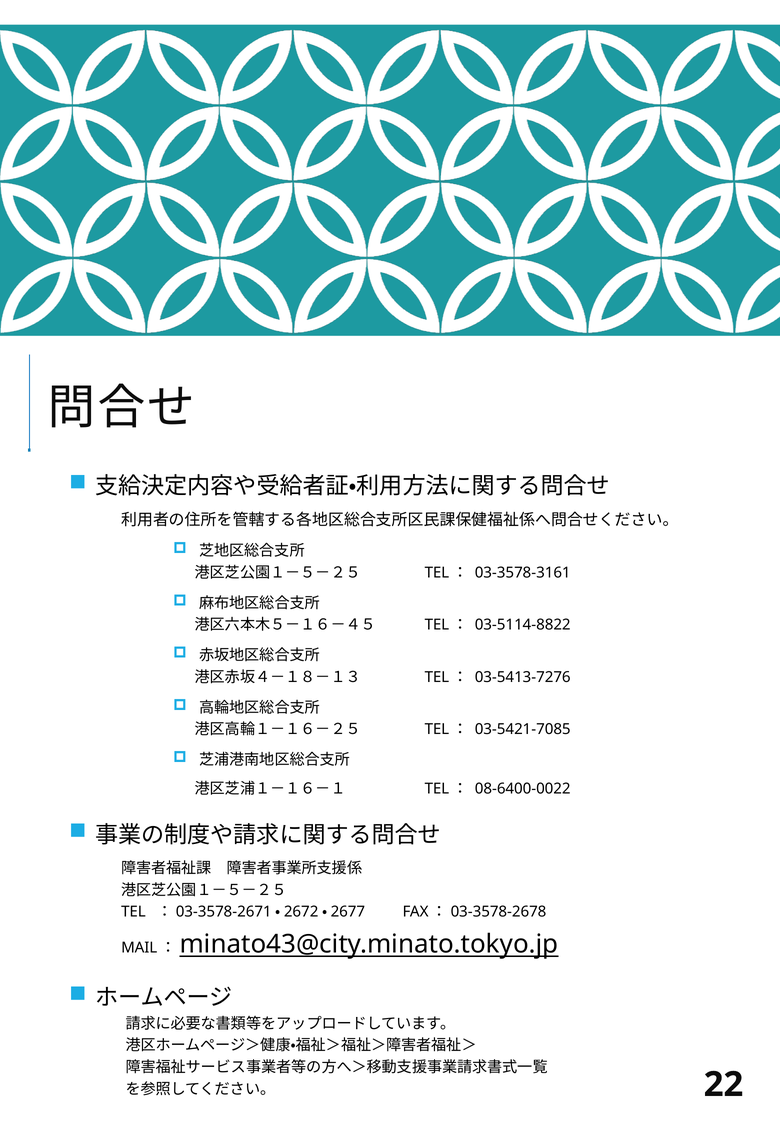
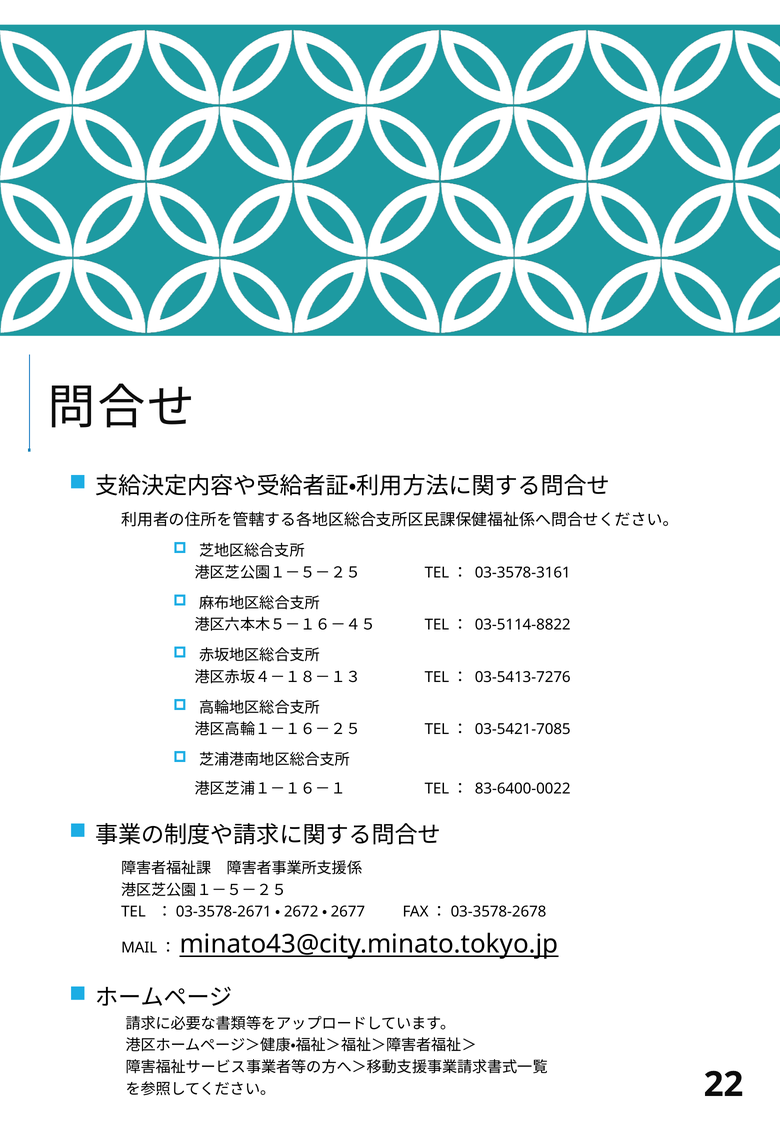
08-6400-0022: 08-6400-0022 -> 83-6400-0022 (523, 789)
